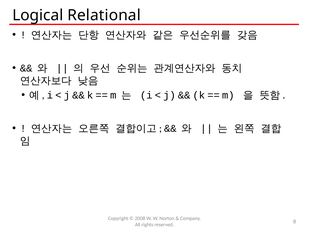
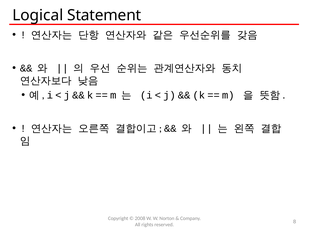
Relational: Relational -> Statement (104, 15)
